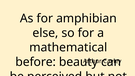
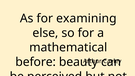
amphibian: amphibian -> examining (86, 18)
